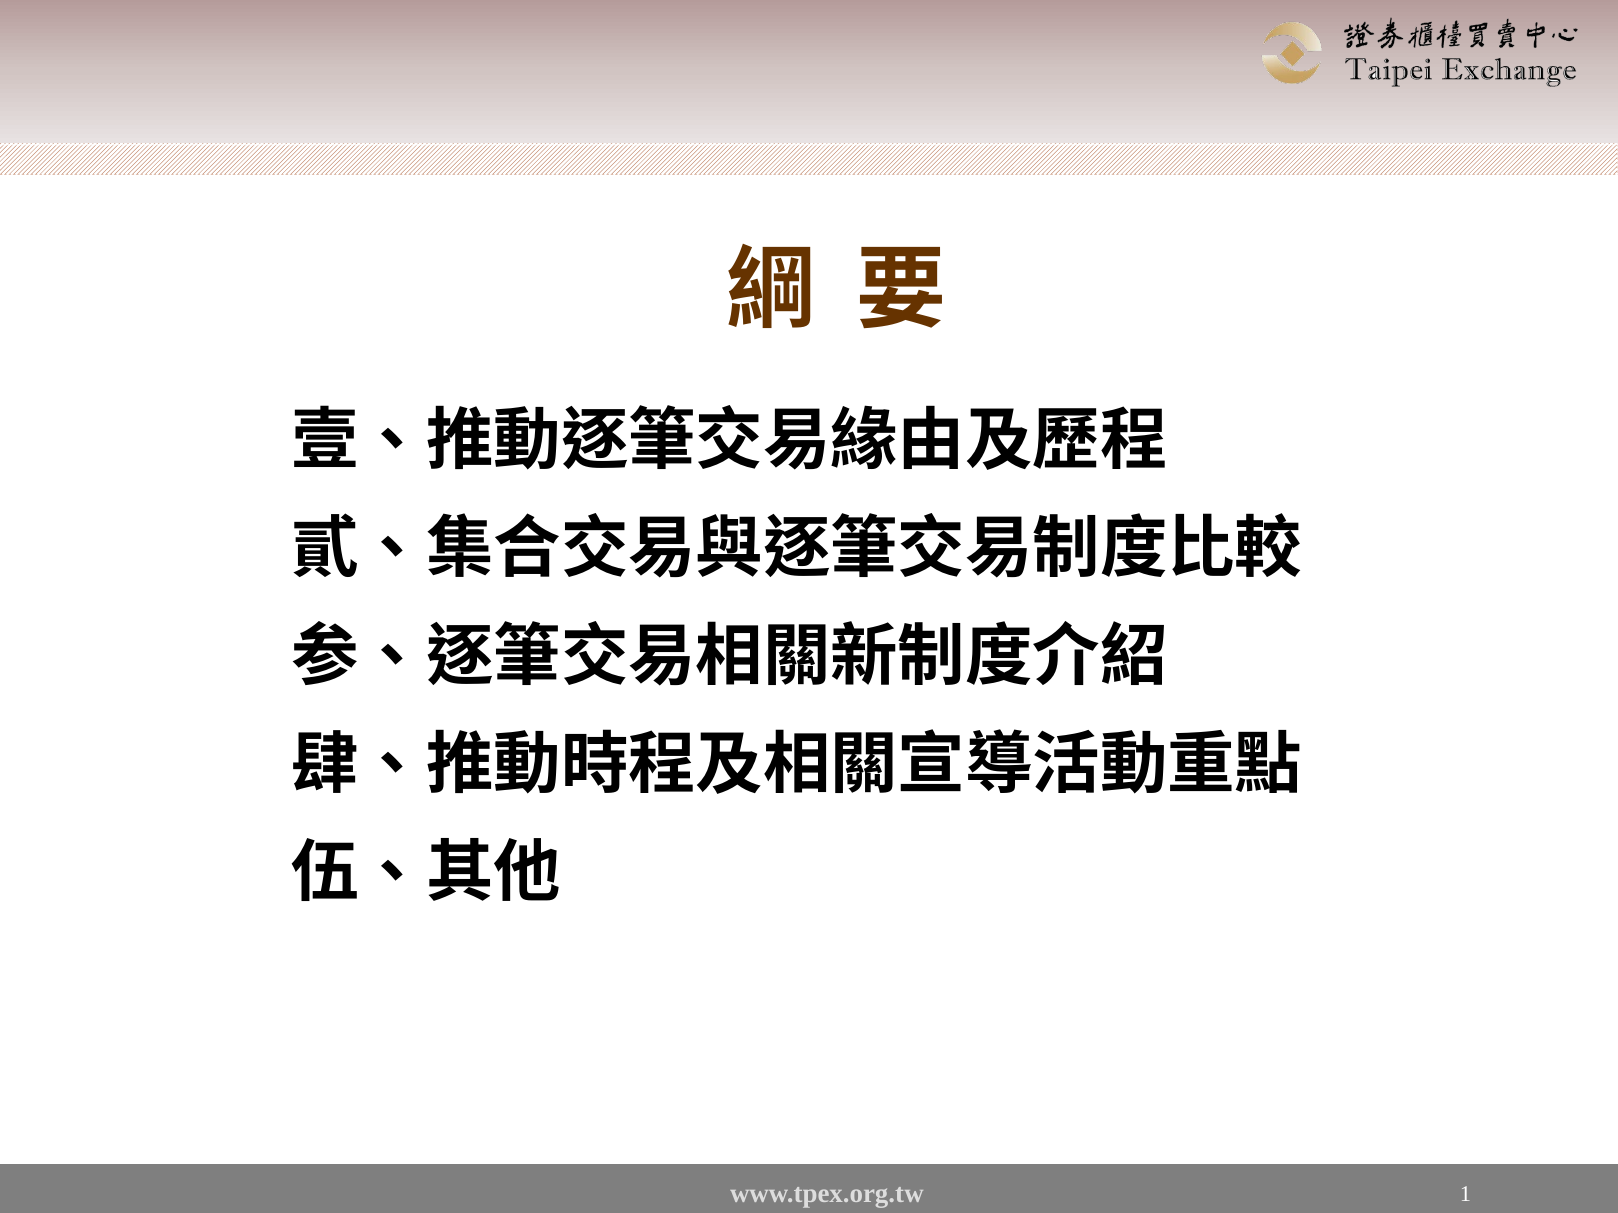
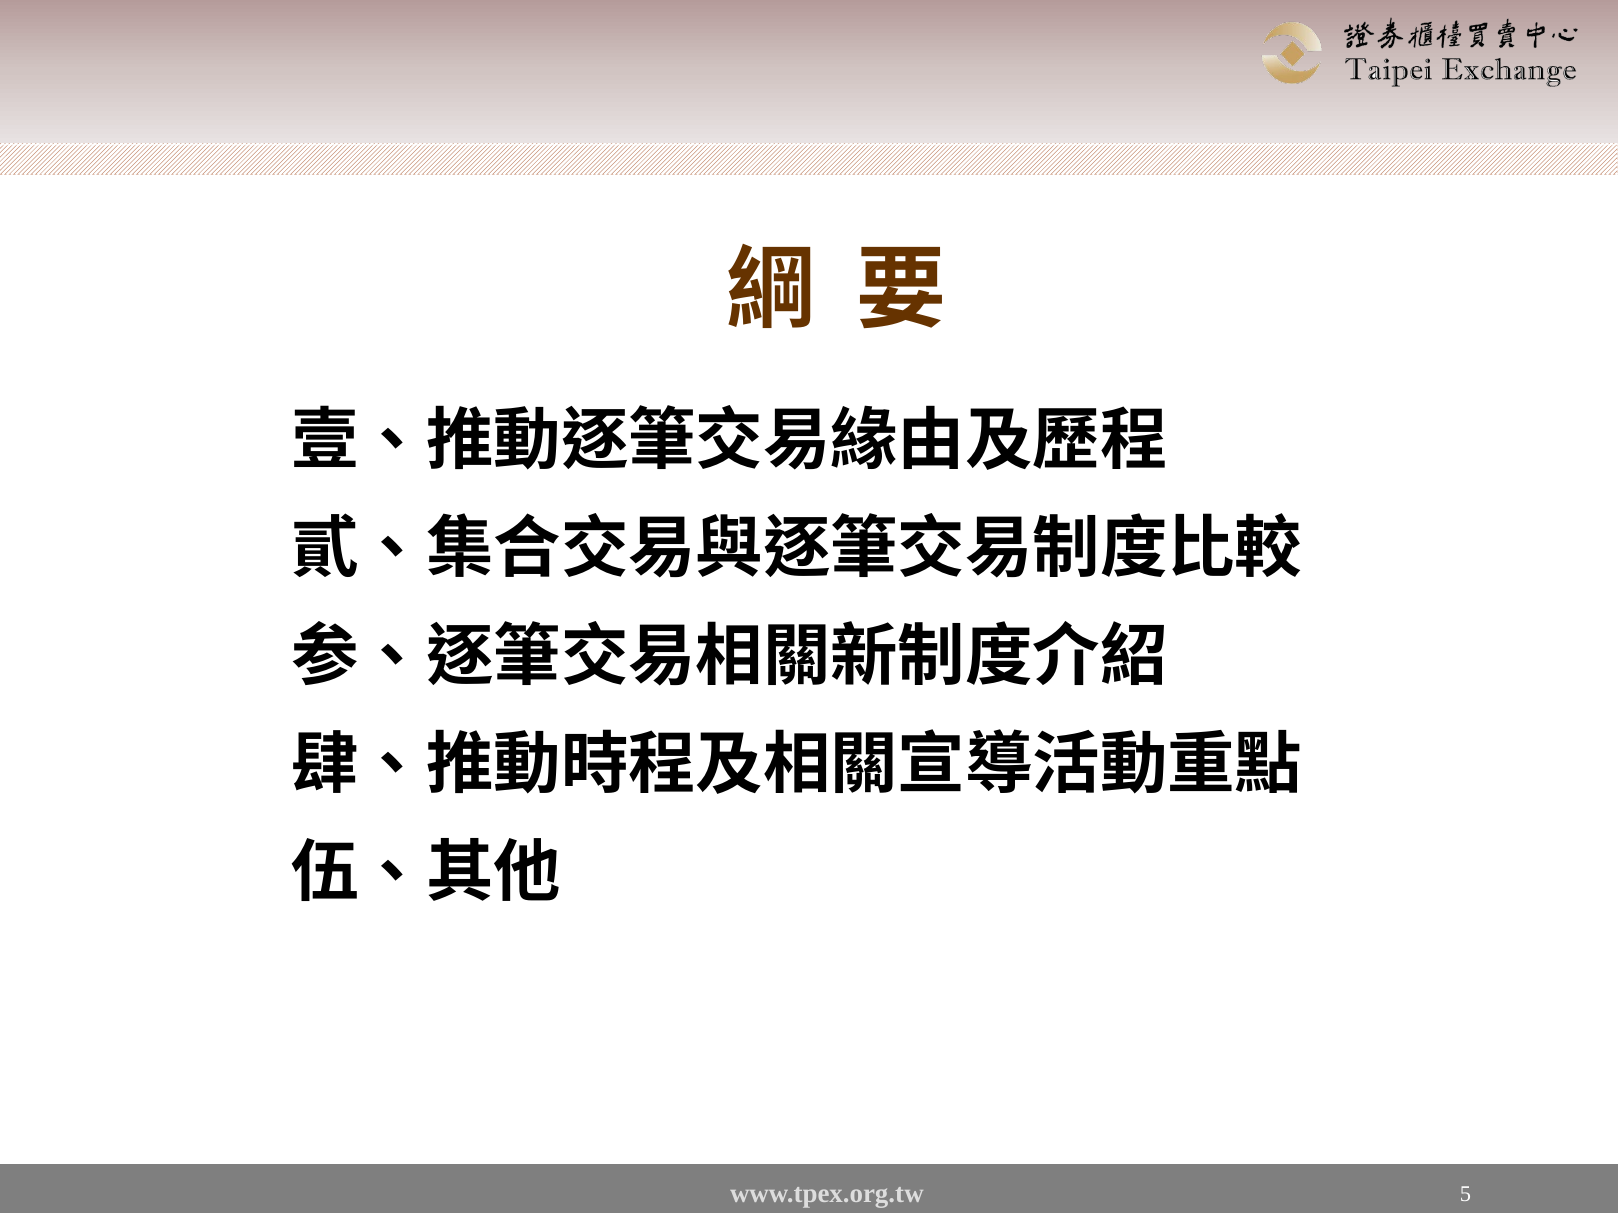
1: 1 -> 5 (1465, 1194)
